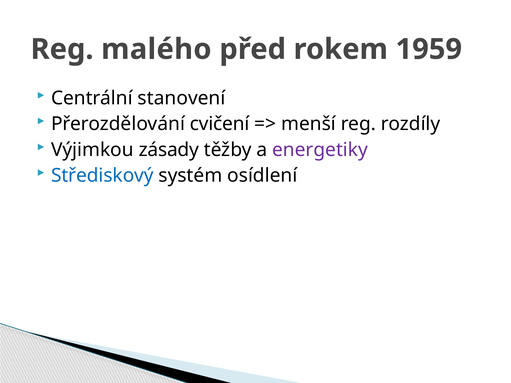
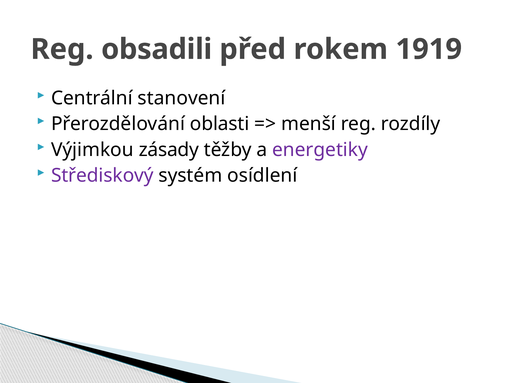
malého: malého -> obsadili (157, 49)
1959: 1959 -> 1919 (429, 49)
cvičení: cvičení -> oblasti (220, 124)
Střediskový colour: blue -> purple (102, 176)
